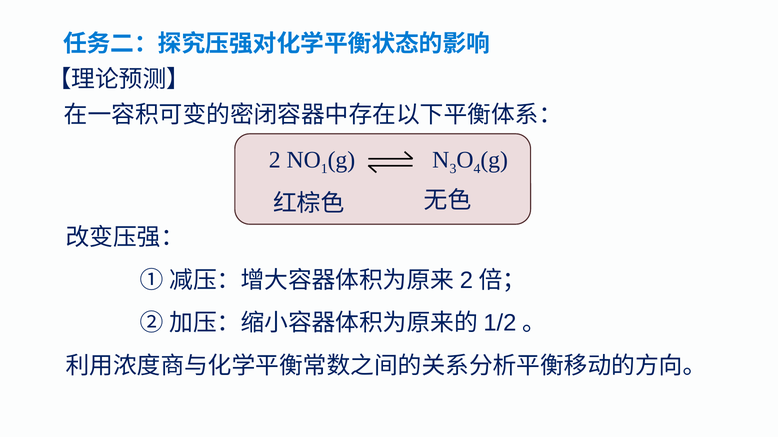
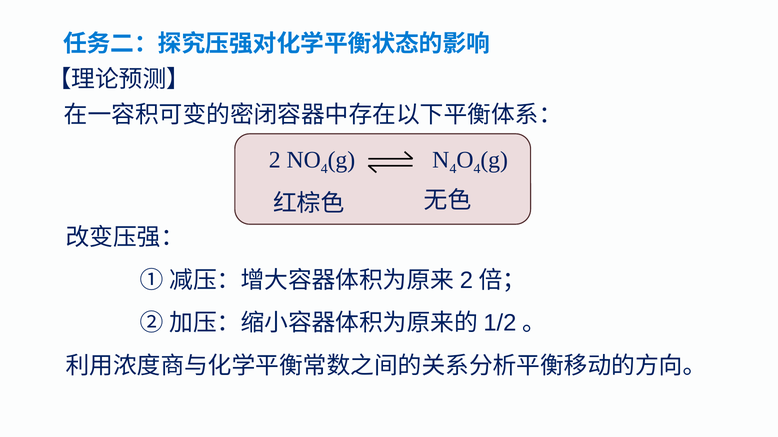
1: 1 -> 4 (324, 169)
3: 3 -> 4 (453, 169)
